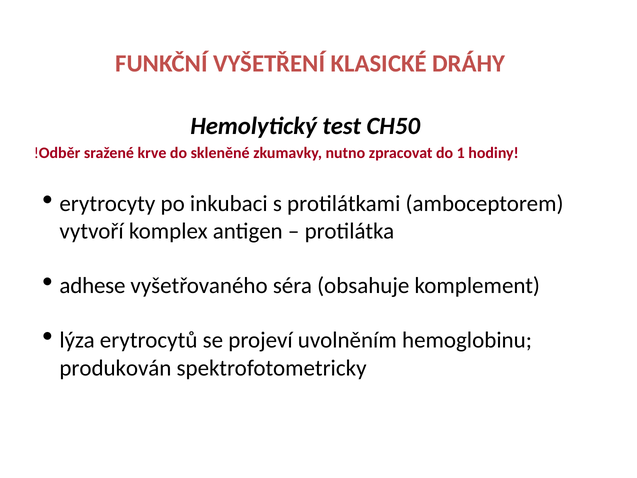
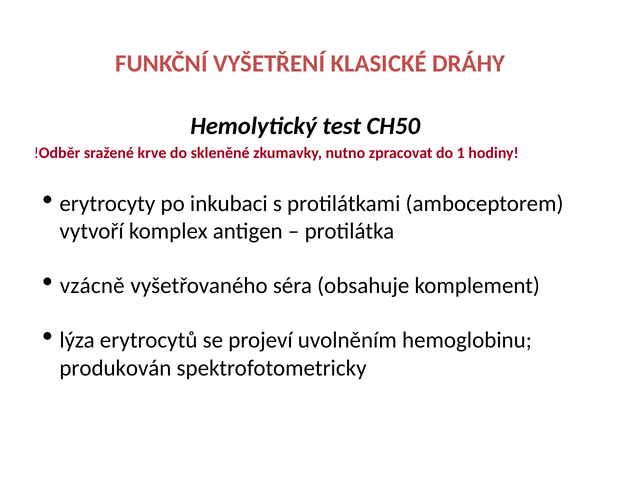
adhese: adhese -> vzácně (92, 286)
